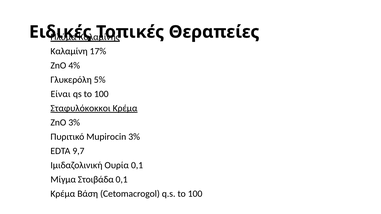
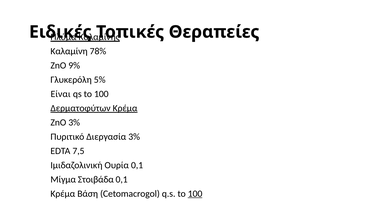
17%: 17% -> 78% (98, 51)
4%: 4% -> 9% (74, 66)
Σταφυλόκοκκοι: Σταφυλόκοκκοι -> Δερματοφύτων (81, 108)
Mupirocin: Mupirocin -> Διεργασία (106, 137)
9,7: 9,7 -> 7,5 (78, 151)
100 underline: none -> present (195, 194)
